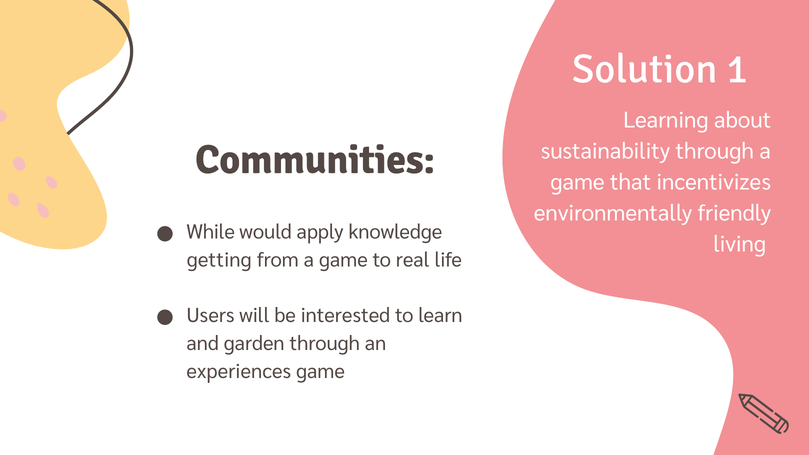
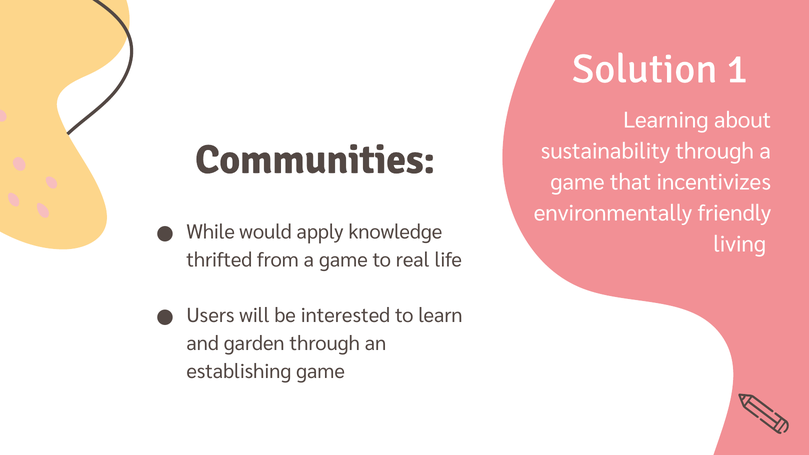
getting: getting -> thrifted (219, 260)
experiences: experiences -> establishing (239, 372)
